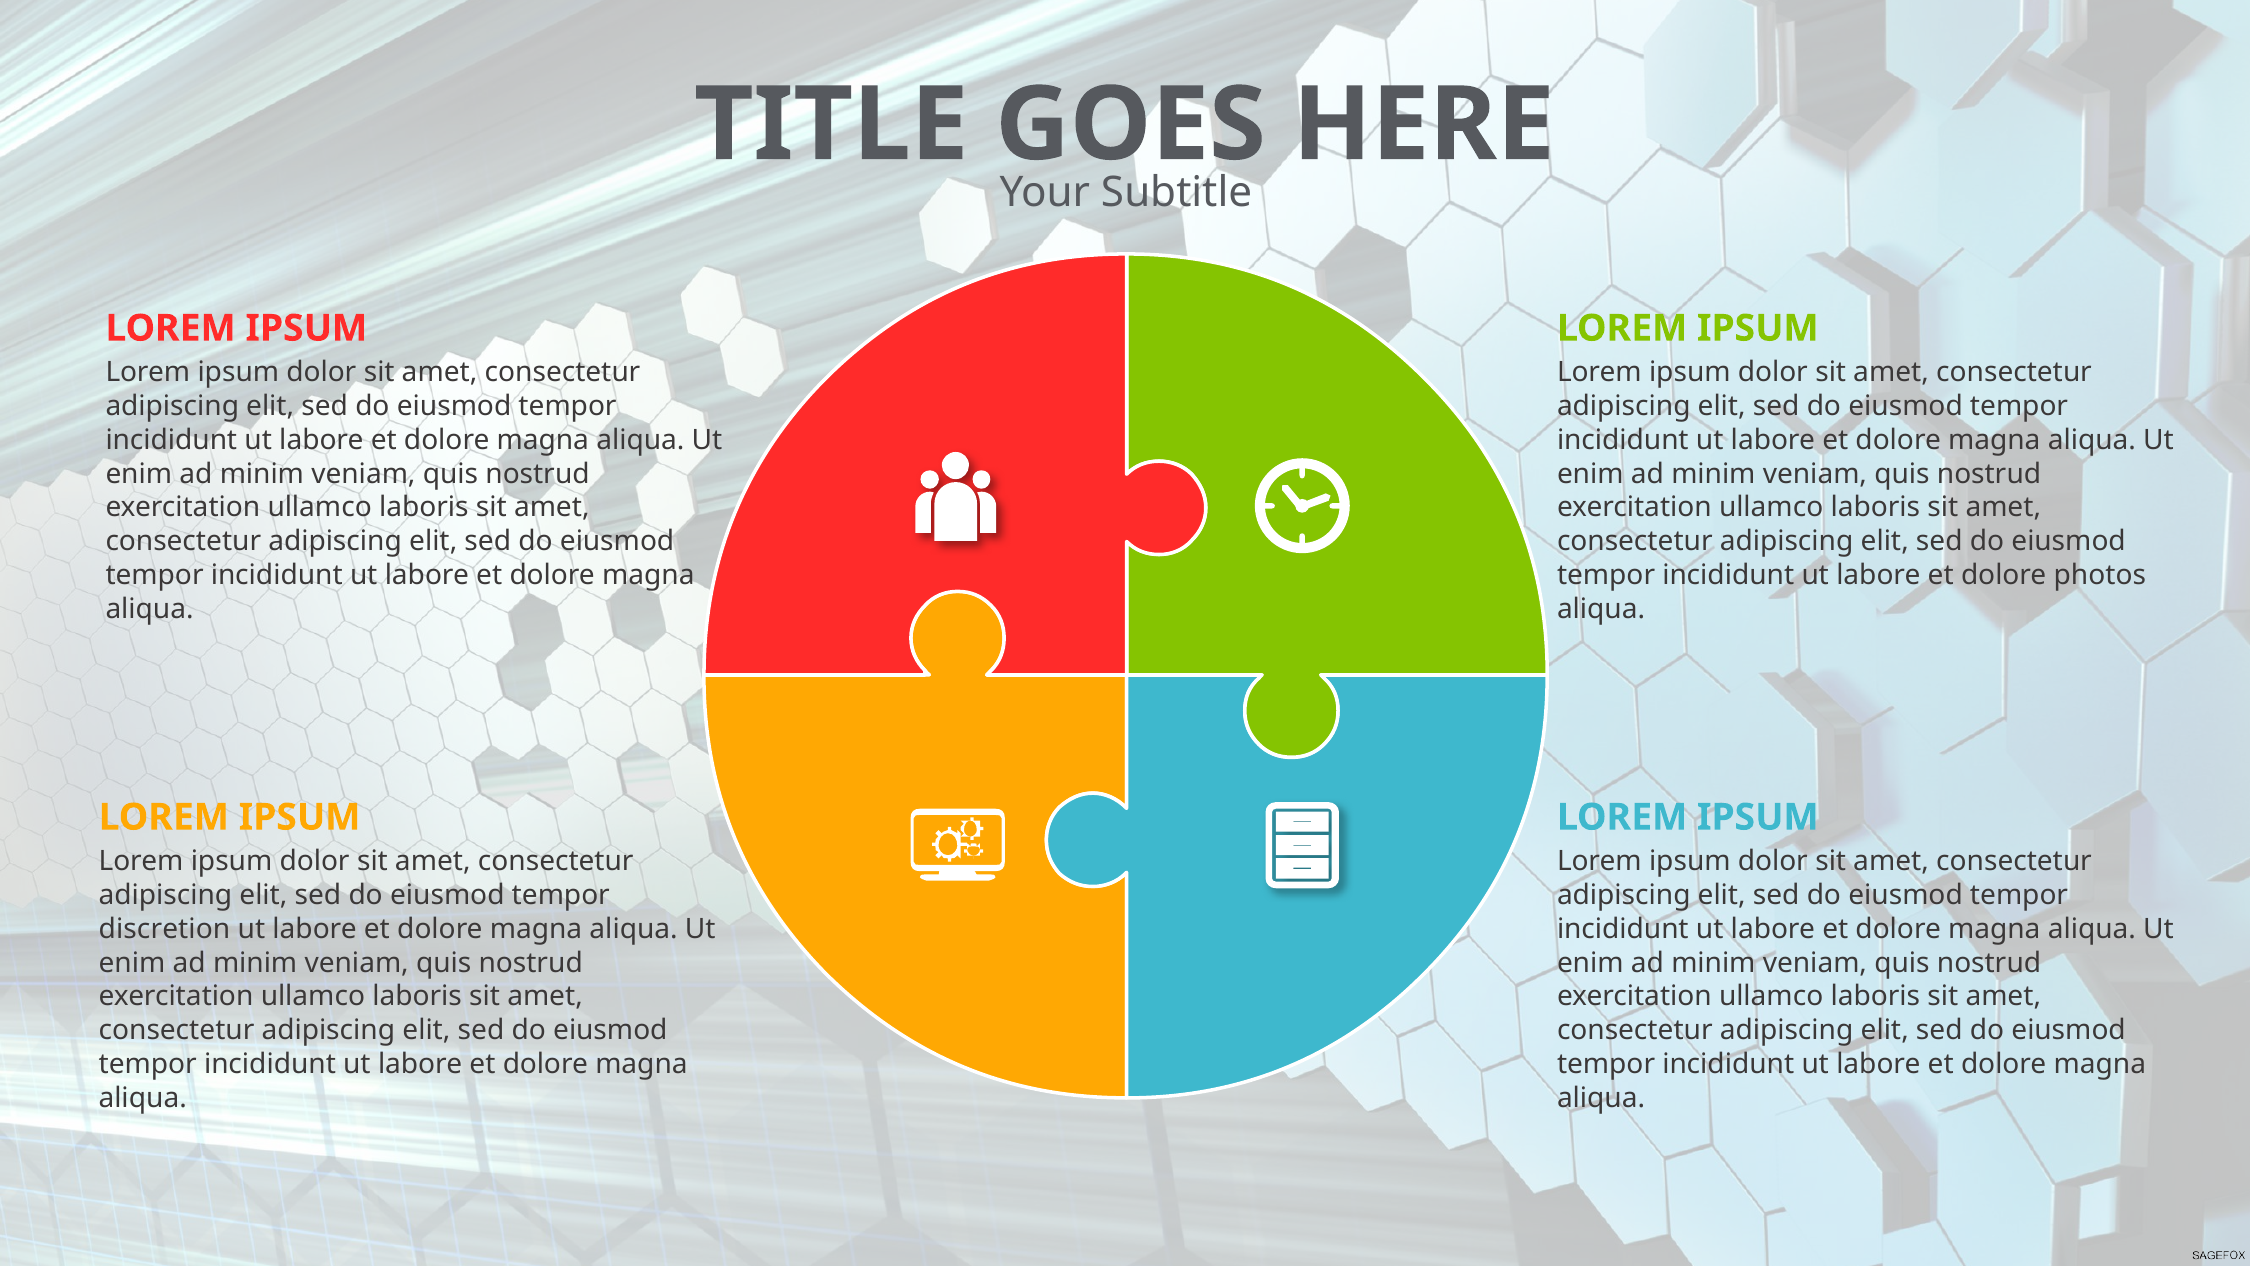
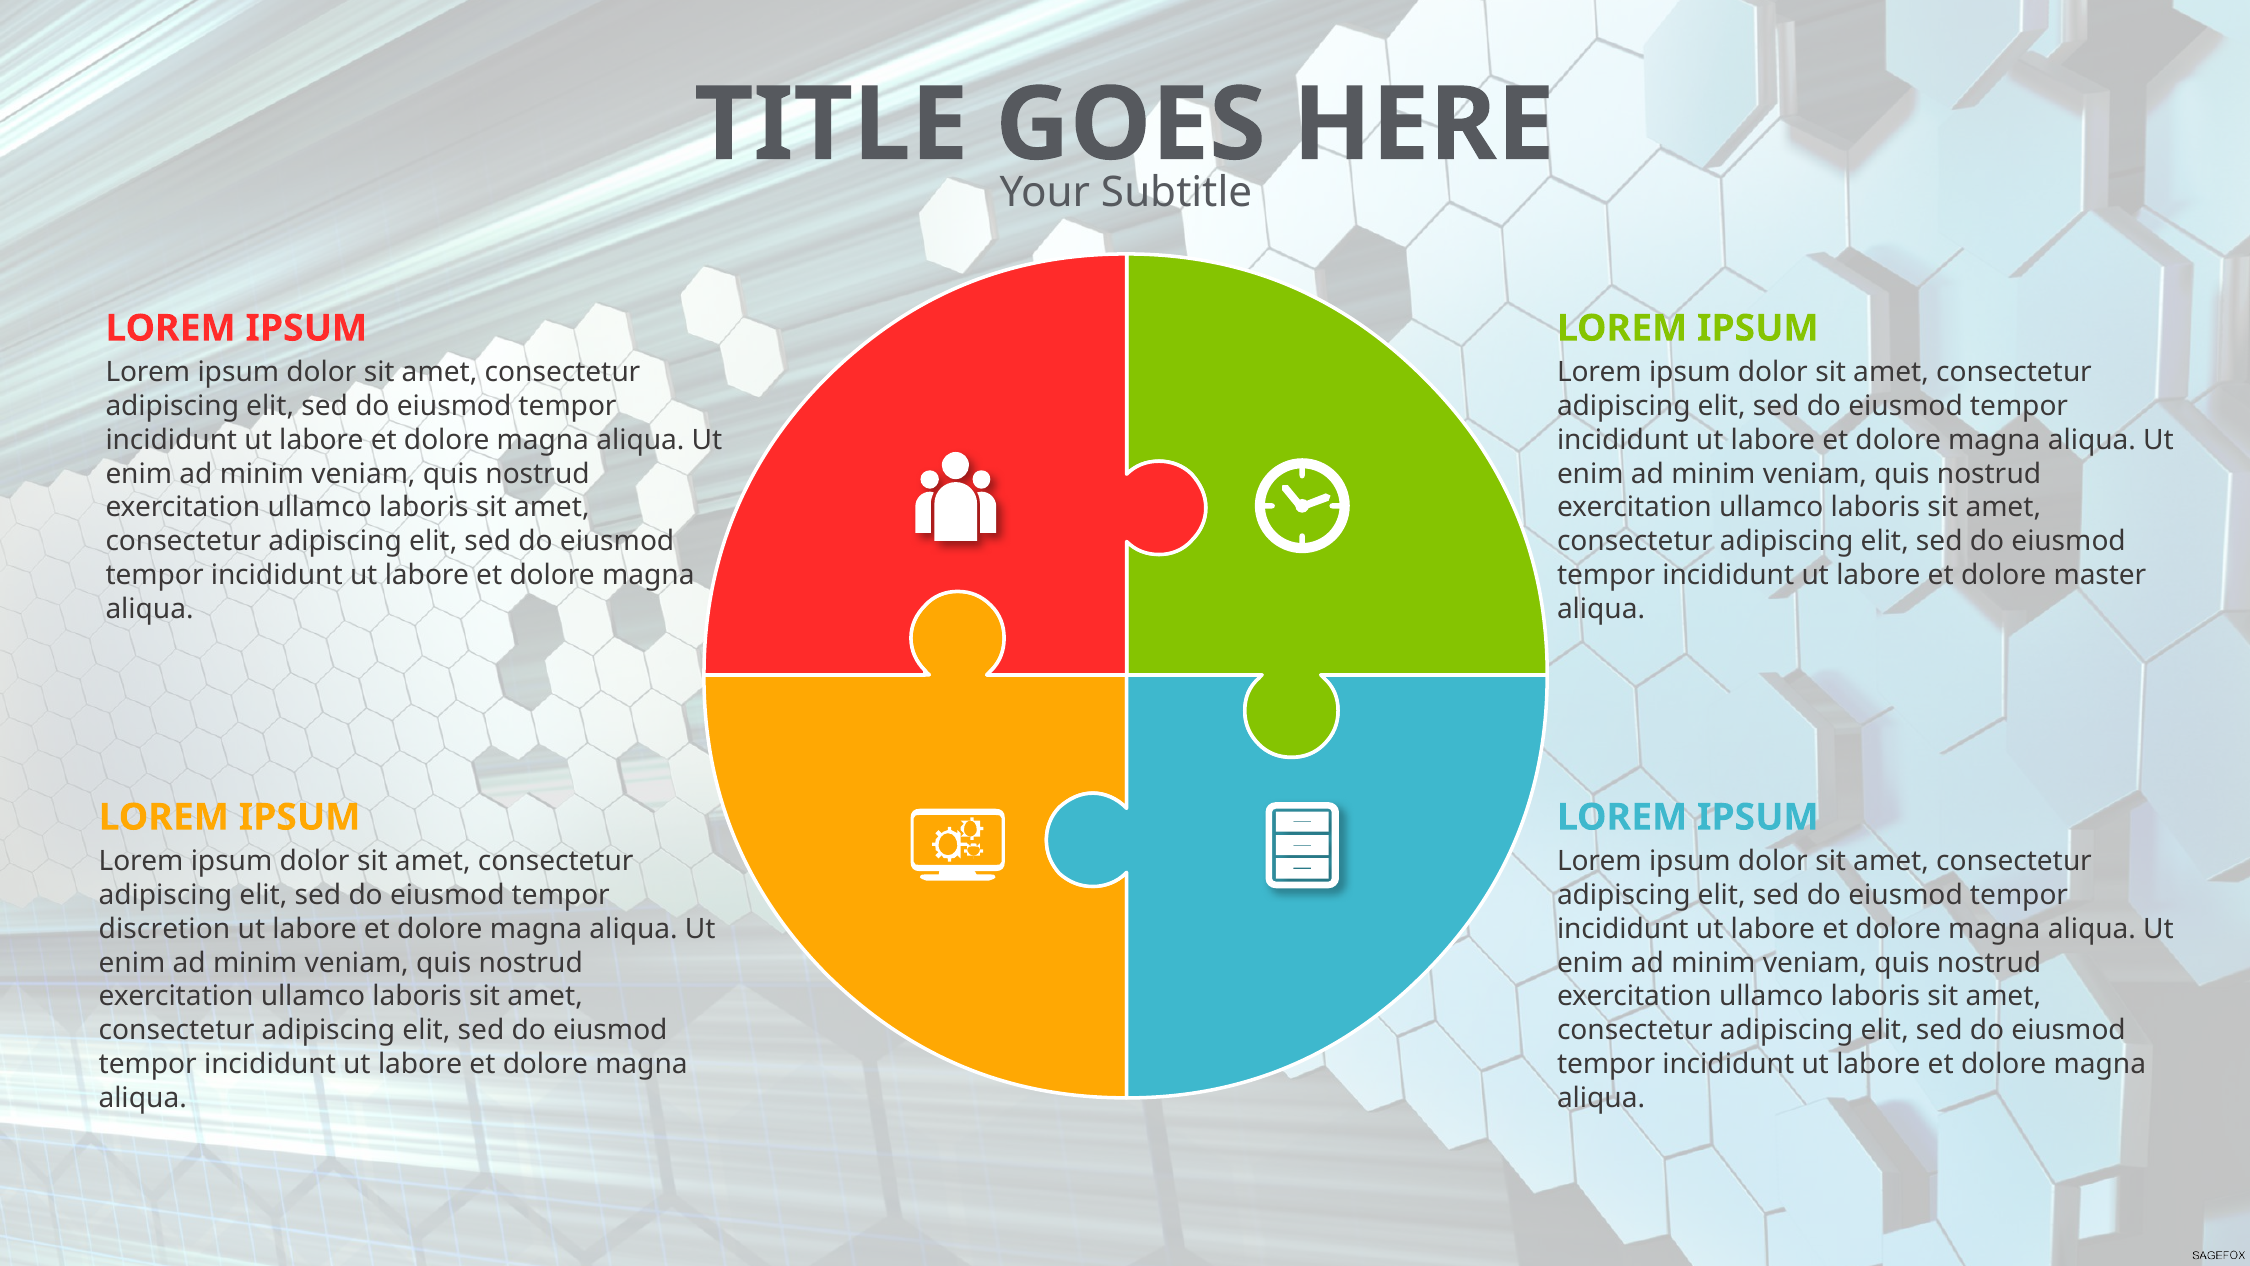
photos: photos -> master (2100, 575)
